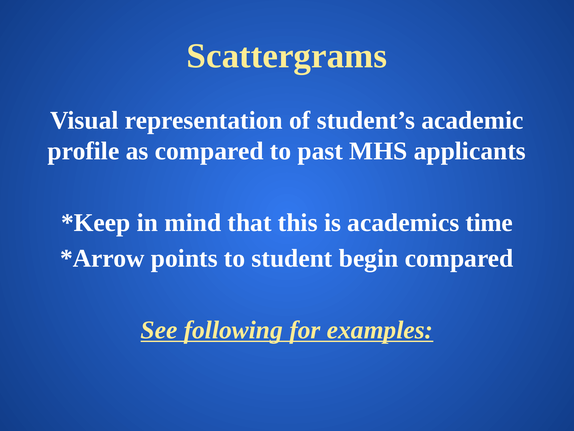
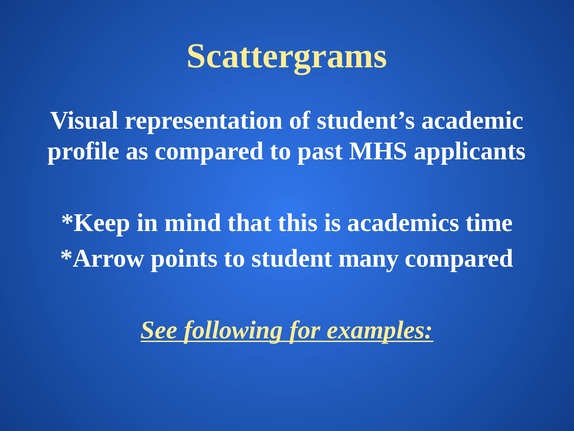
begin: begin -> many (369, 258)
